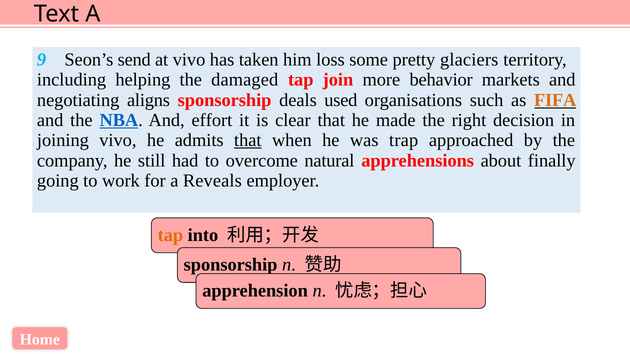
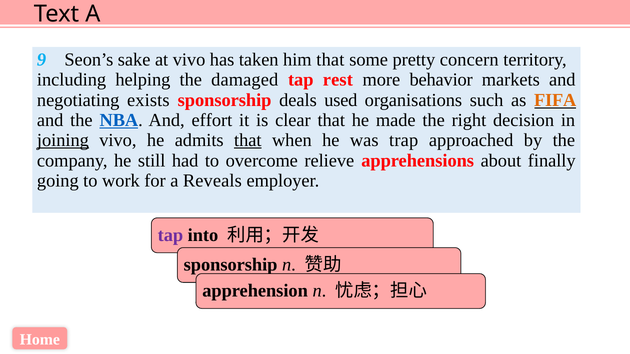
send: send -> sake (134, 60)
him loss: loss -> that (330, 60)
glaciers: glaciers -> concern (469, 60)
join: join -> rest (338, 80)
aligns: aligns -> exists (148, 100)
joining underline: none -> present (63, 140)
natural: natural -> relieve (329, 161)
tap colour: orange -> purple (170, 235)
